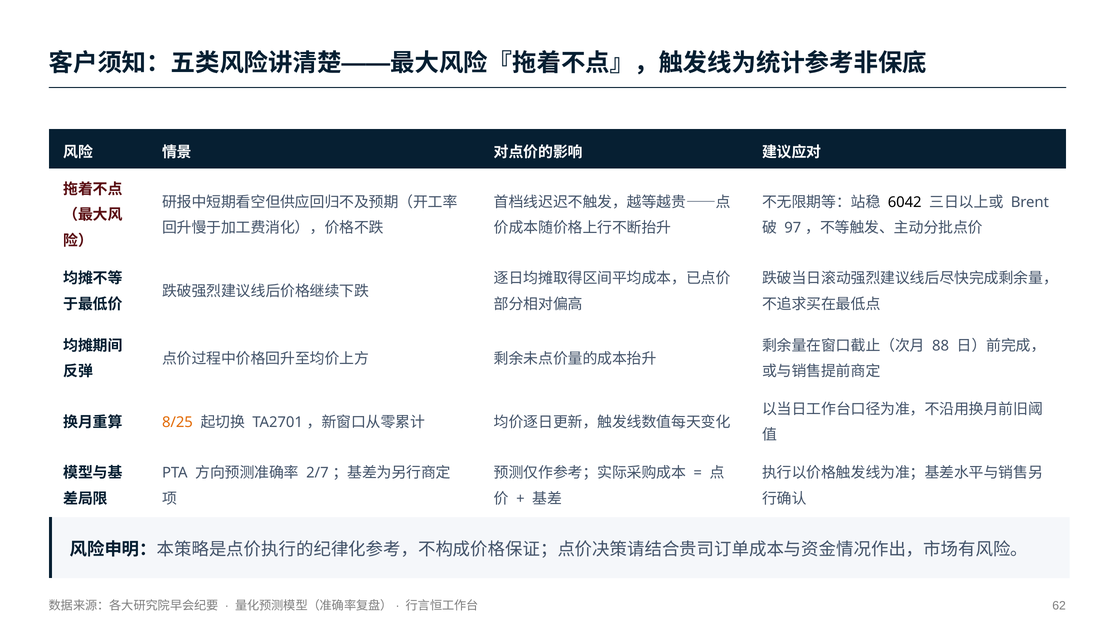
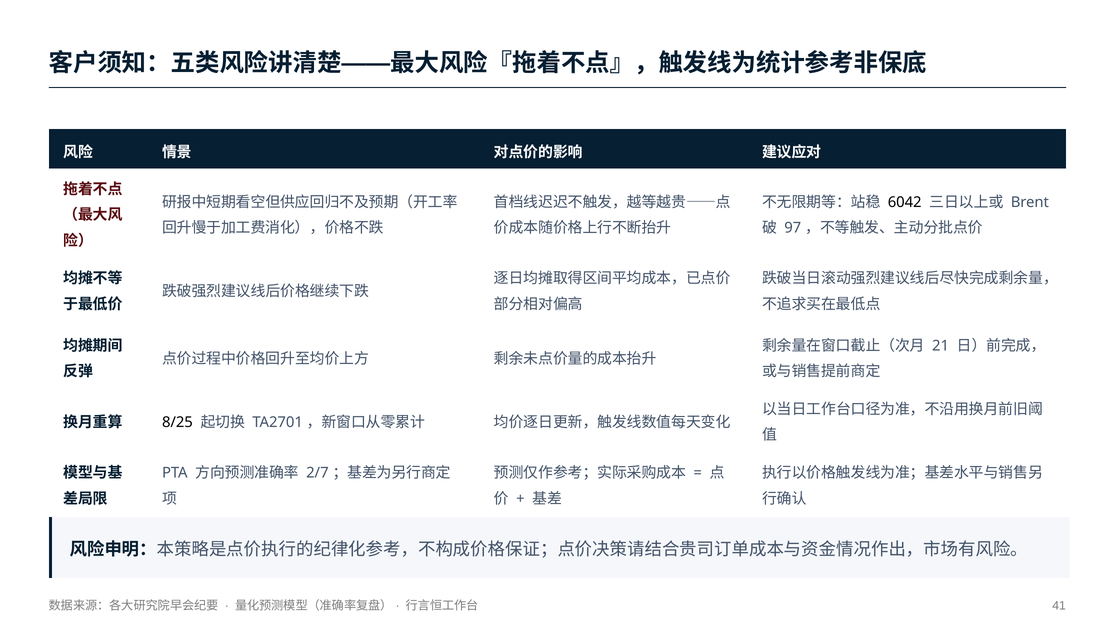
88: 88 -> 21 (941, 346)
8/25 colour: orange -> black (177, 422)
62: 62 -> 41 (1059, 606)
